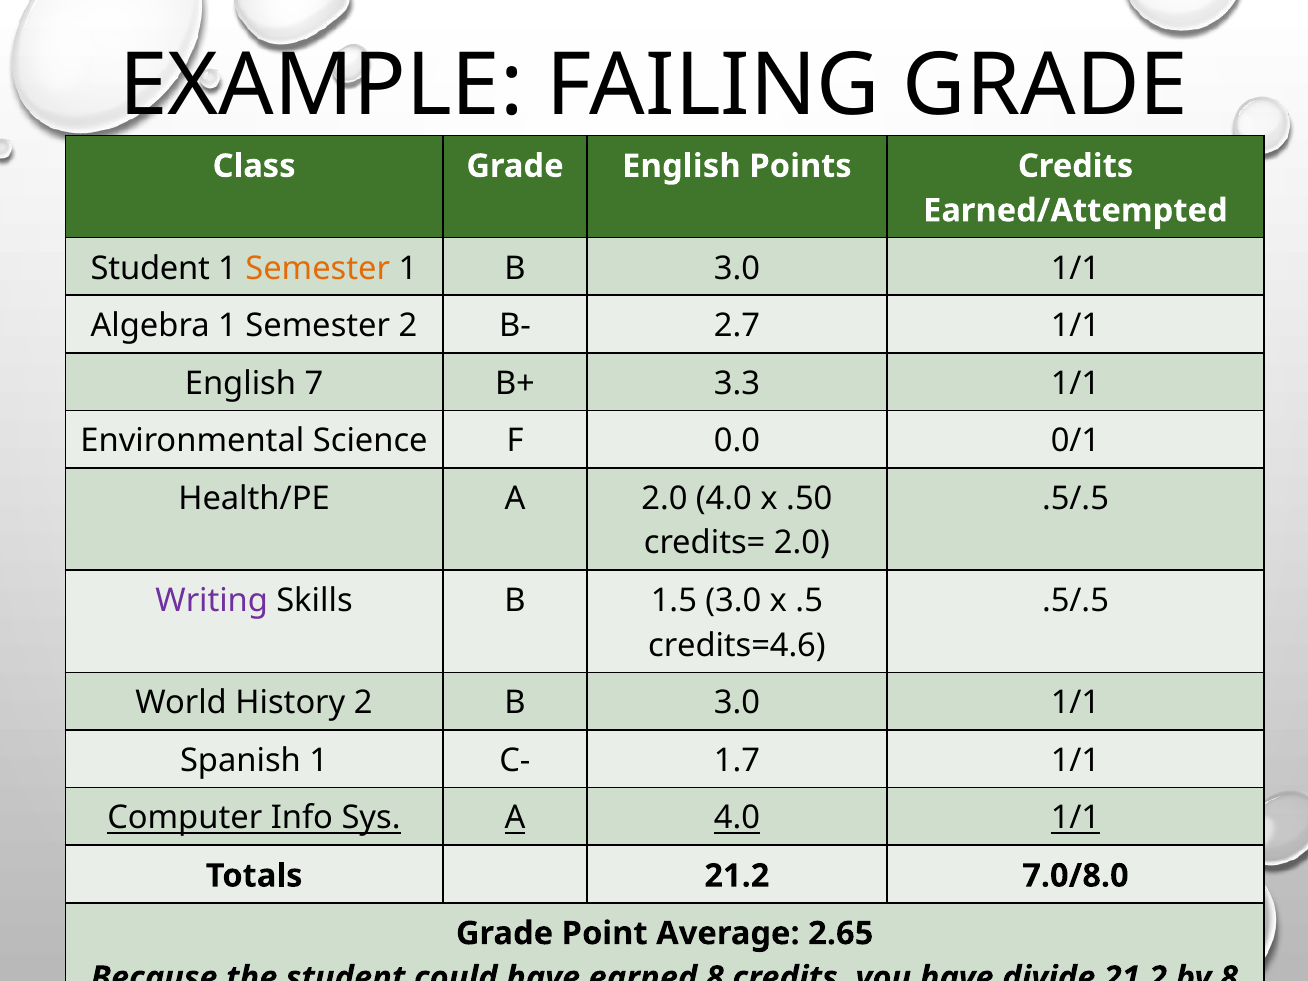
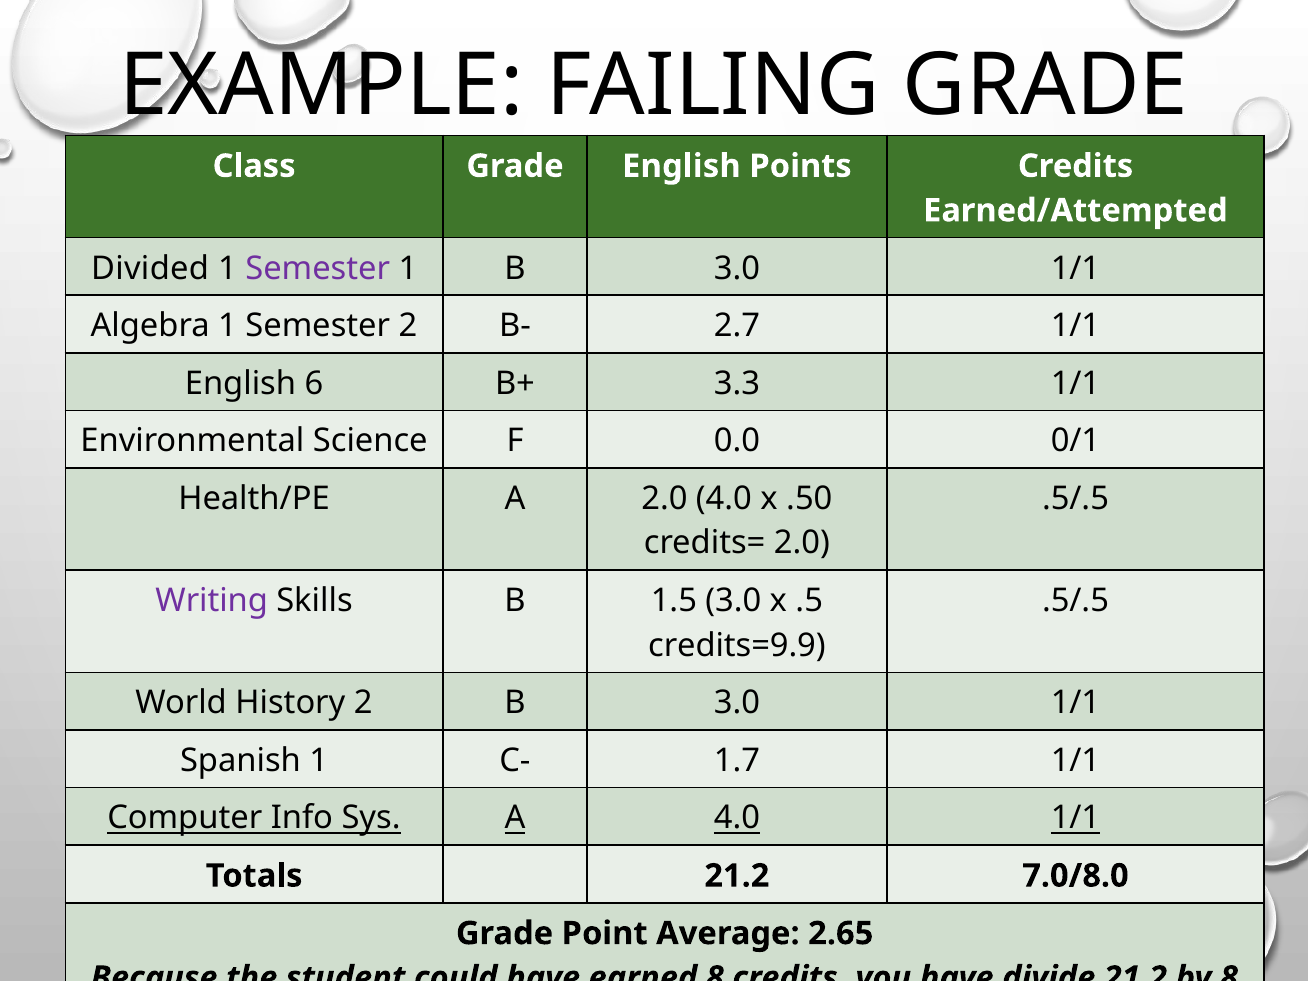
Student: Student -> Divided (150, 268)
Semester colour: orange -> purple (318, 268)
7: 7 -> 6 (314, 383)
credits=4.6: credits=4.6 -> credits=9.9 (737, 645)
